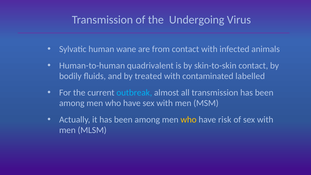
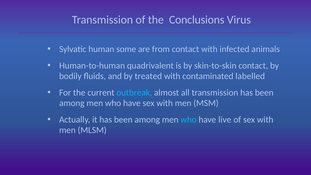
Undergoing: Undergoing -> Conclusions (197, 20)
wane: wane -> some (126, 49)
who colour: yellow -> light blue (189, 119)
risk: risk -> live (225, 119)
